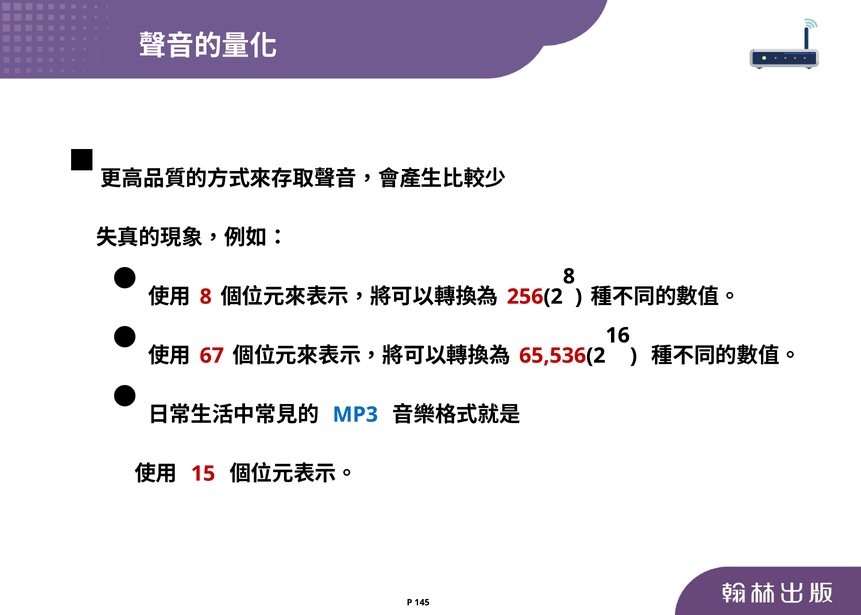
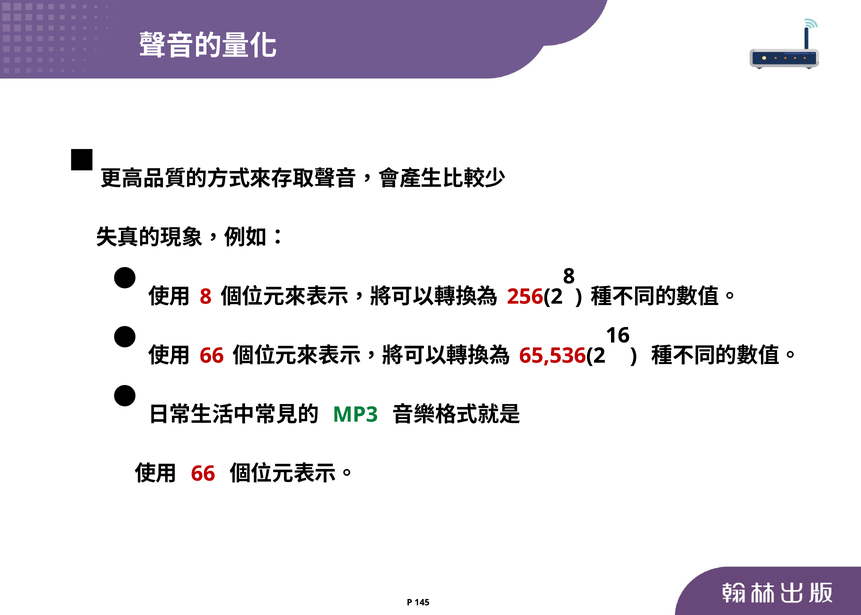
67: 67 -> 66 (212, 356)
MP3 colour: blue -> green (355, 415)
15: 15 -> 66 (203, 474)
